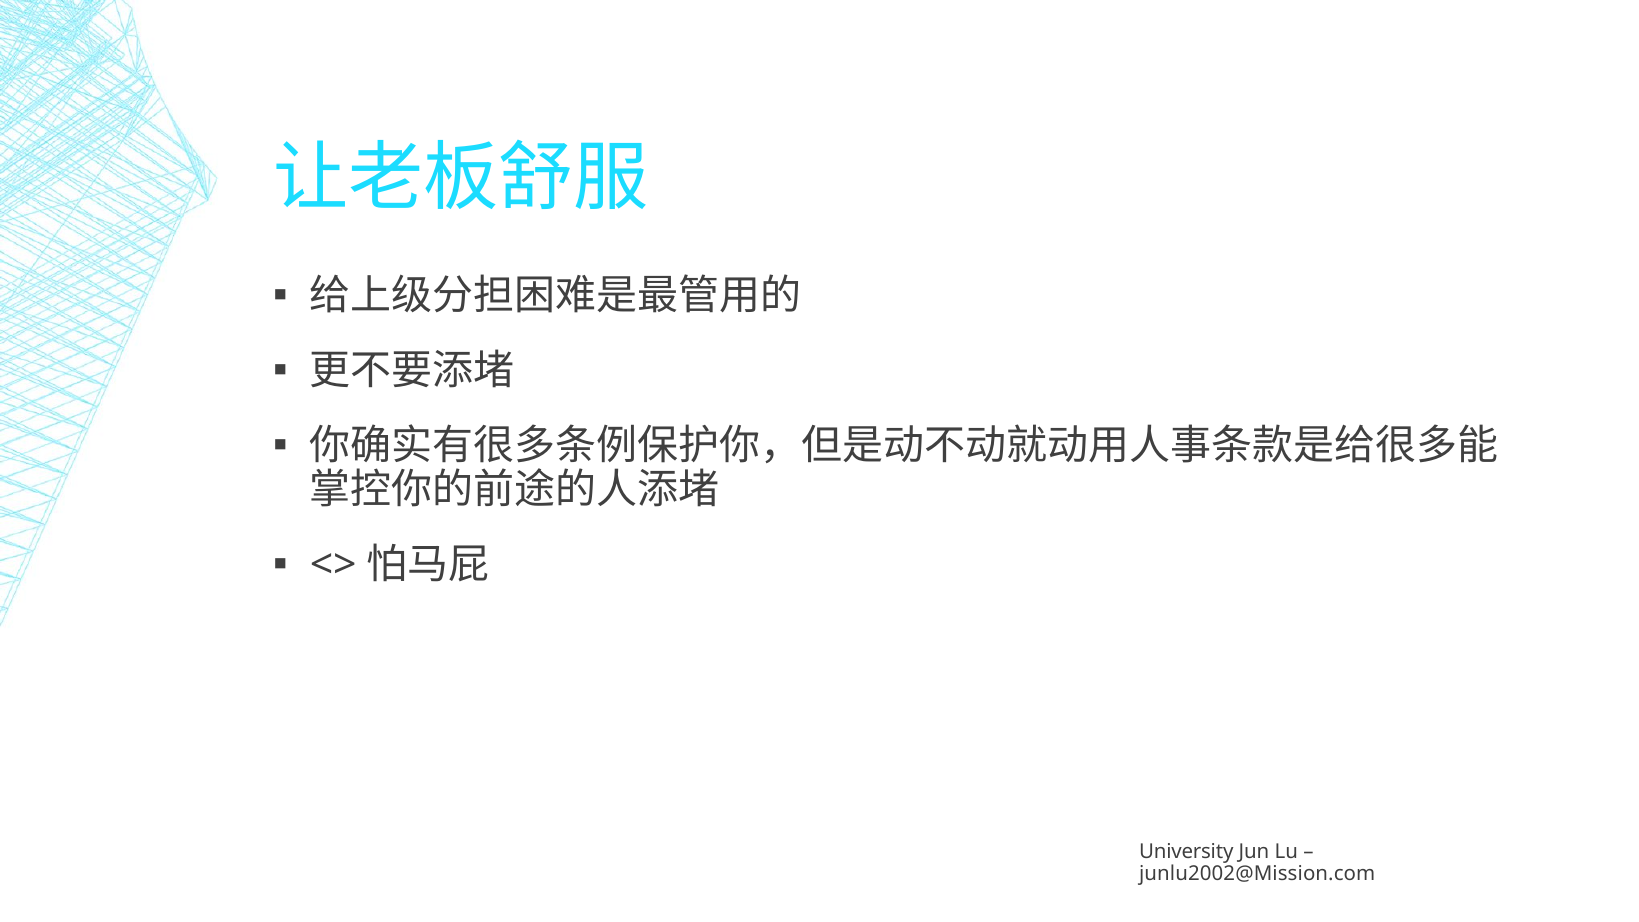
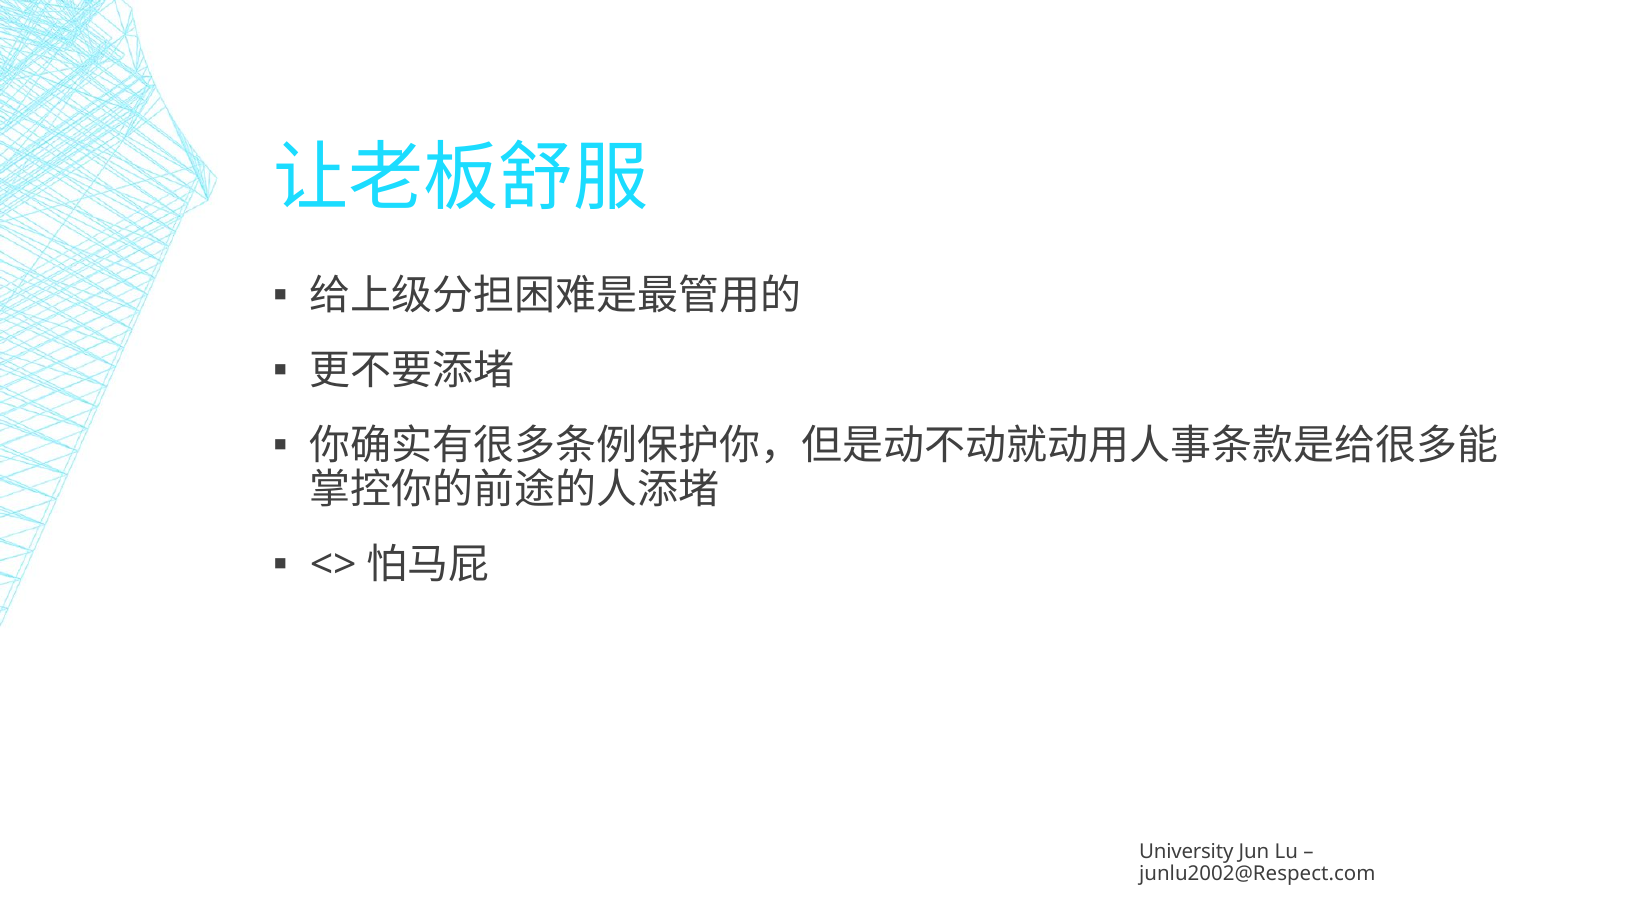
junlu2002@Mission.com: junlu2002@Mission.com -> junlu2002@Respect.com (1257, 874)
